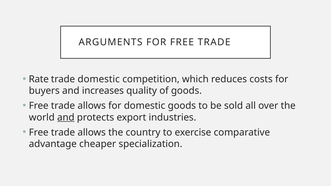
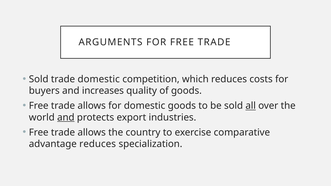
Rate: Rate -> Sold (39, 79)
all underline: none -> present (251, 106)
advantage cheaper: cheaper -> reduces (98, 144)
